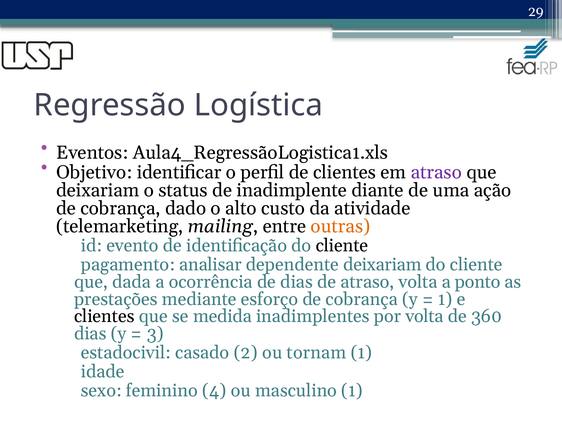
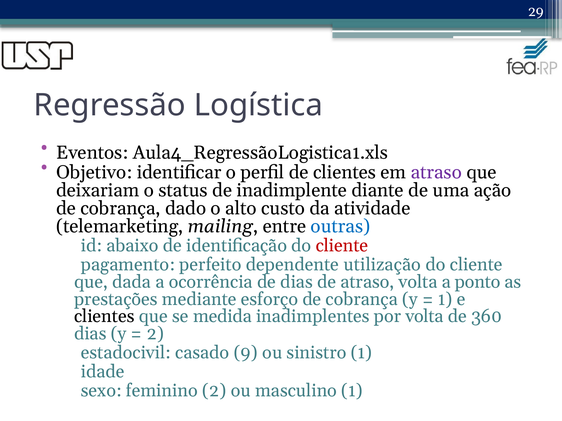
outras colour: orange -> blue (340, 227)
evento: evento -> abaixo (132, 246)
cliente colour: black -> red (342, 246)
analisar: analisar -> perfeito (210, 265)
dependente deixariam: deixariam -> utilização (382, 265)
3: 3 -> 2 (155, 334)
2: 2 -> 9 (246, 353)
tornam: tornam -> sinistro (316, 353)
feminino 4: 4 -> 2 (214, 391)
